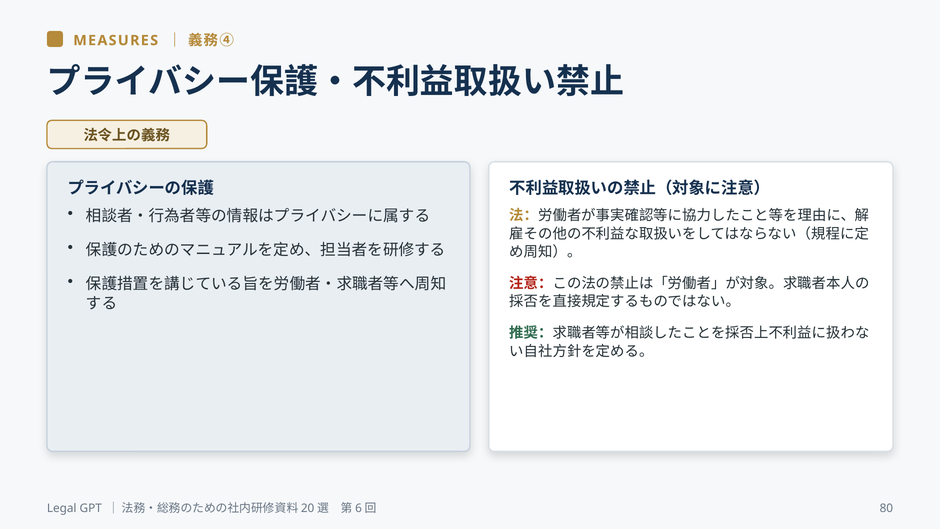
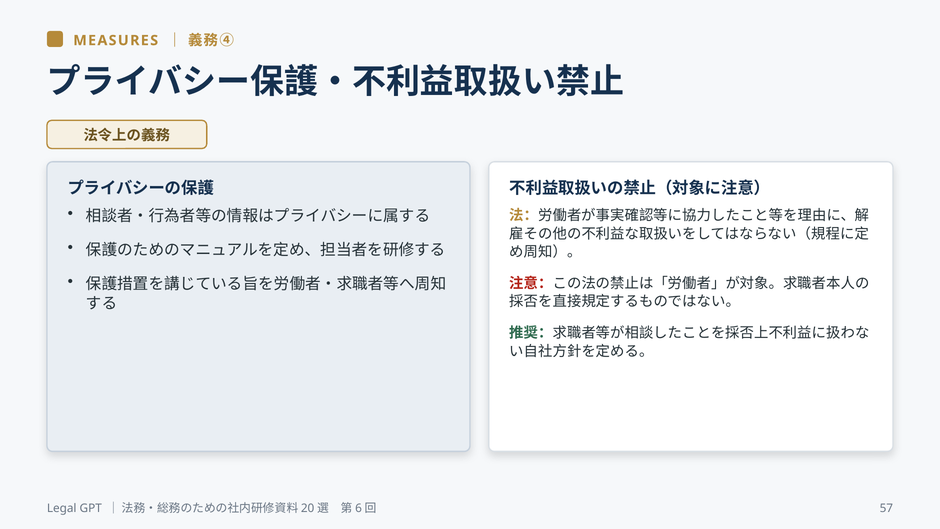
80: 80 -> 57 (886, 508)
